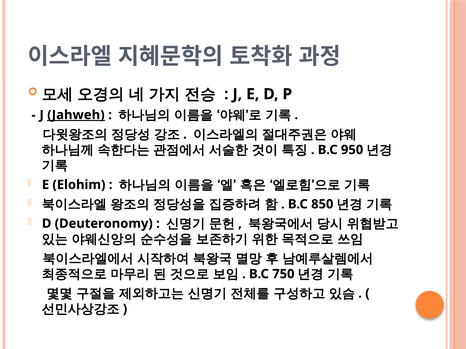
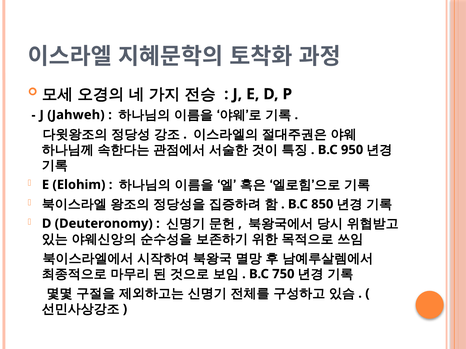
Jahweh underline: present -> none (76, 115)
